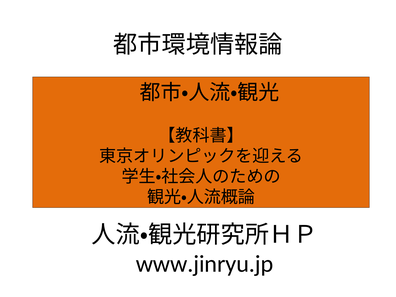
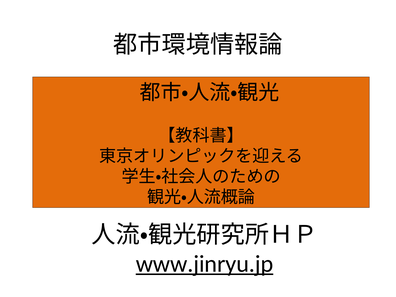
www.jinryu.jp underline: none -> present (205, 264)
